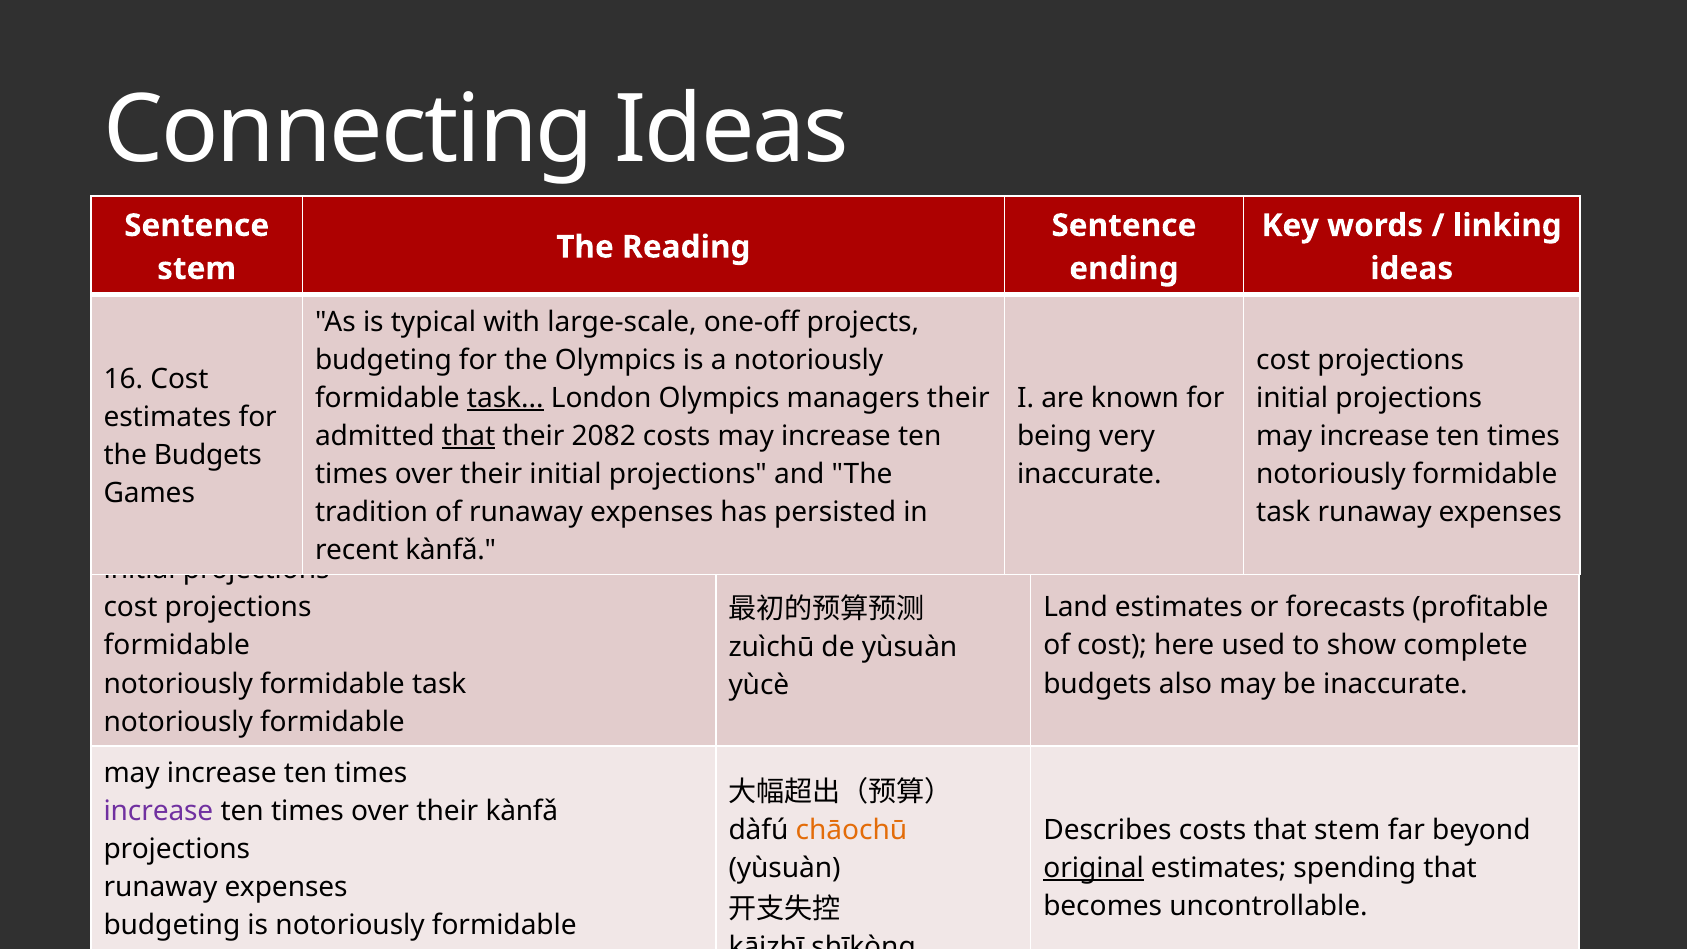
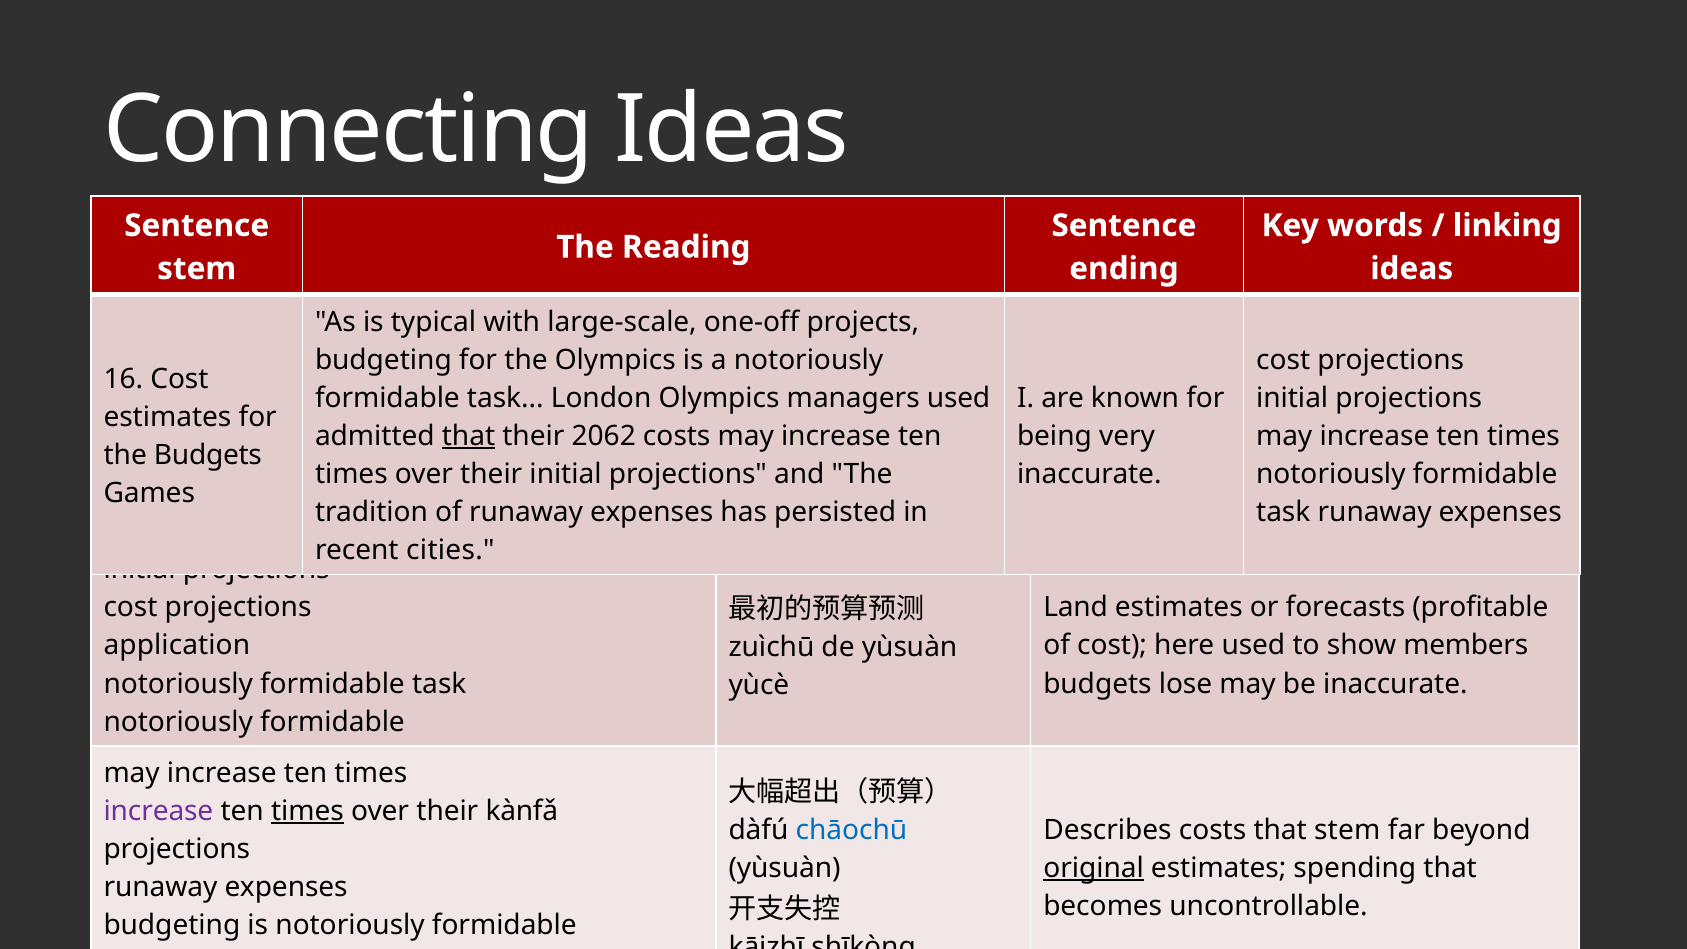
task underline: present -> none (505, 398)
managers their: their -> used (959, 398)
2082: 2082 -> 2062 (604, 436)
recent kànfǎ: kànfǎ -> cities (450, 551)
formidable: formidable -> application (177, 646)
complete: complete -> members (1466, 646)
also: also -> lose (1186, 684)
times underline: none -> present (308, 811)
chāochū colour: orange -> blue (851, 830)
